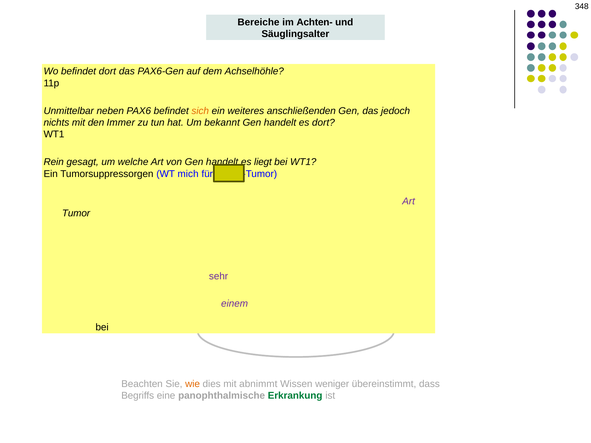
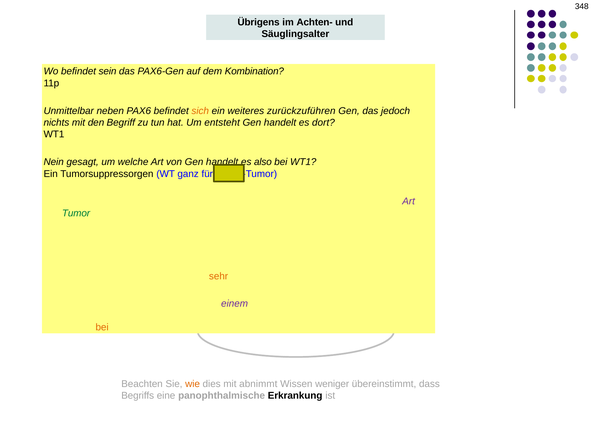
Bereiche: Bereiche -> Übrigens (259, 22)
befindet dort: dort -> sein (108, 71)
Achselhöhle: Achselhöhle -> Kombination (254, 71)
anschließenden: anschließenden -> zurückzuführen (301, 111)
Immer: Immer -> Begriff (121, 123)
bekannt: bekannt -> entsteht (222, 123)
Rein: Rein -> Nein (54, 162)
es liegt: liegt -> also (263, 162)
mich: mich -> ganz (188, 174)
Tumor colour: black -> green (76, 213)
sehr colour: purple -> orange (219, 276)
bei colour: black -> orange (102, 328)
Erkrankung colour: green -> black (295, 396)
